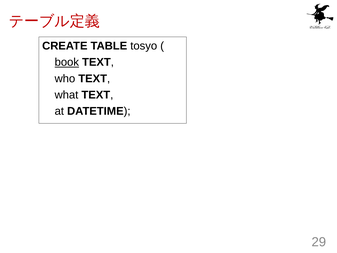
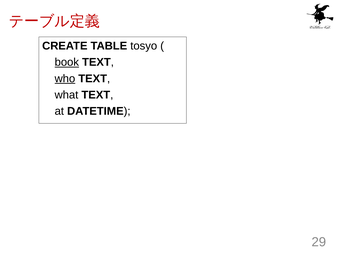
who underline: none -> present (65, 79)
